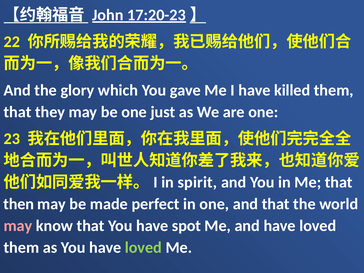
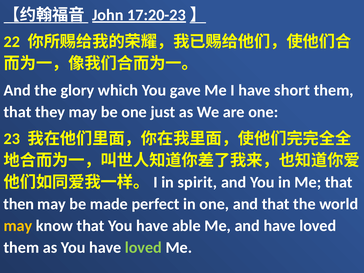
killed: killed -> short (292, 90)
may colour: pink -> yellow (18, 226)
spot: spot -> able (186, 226)
